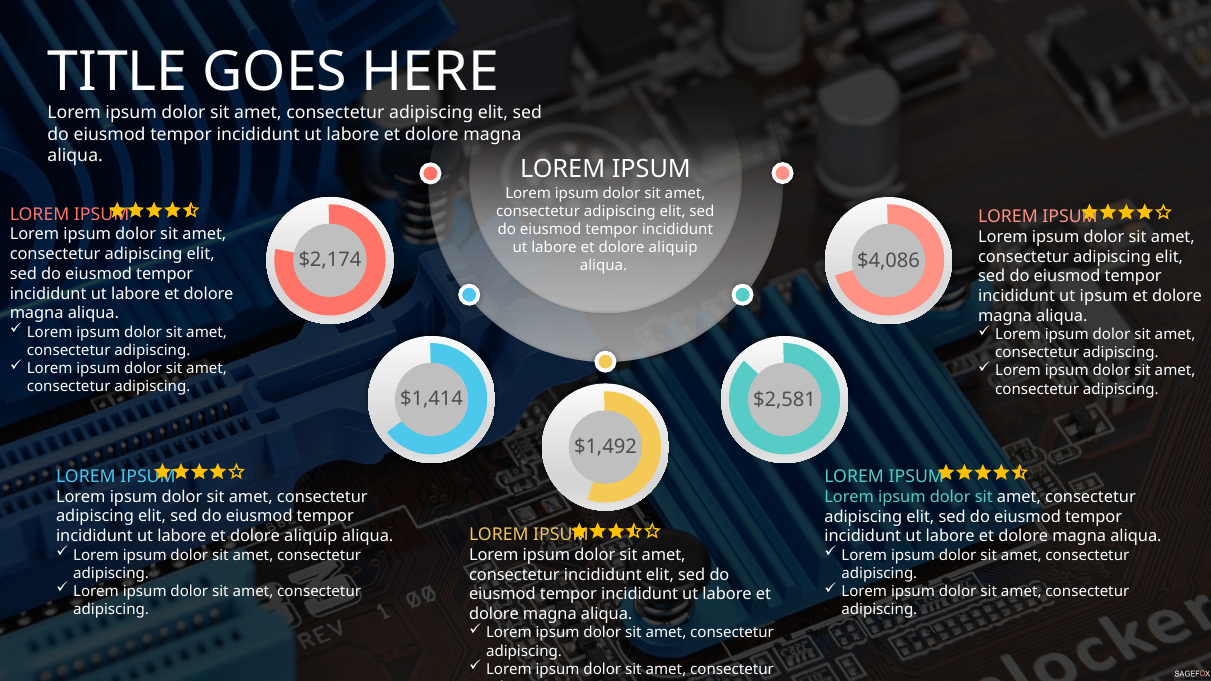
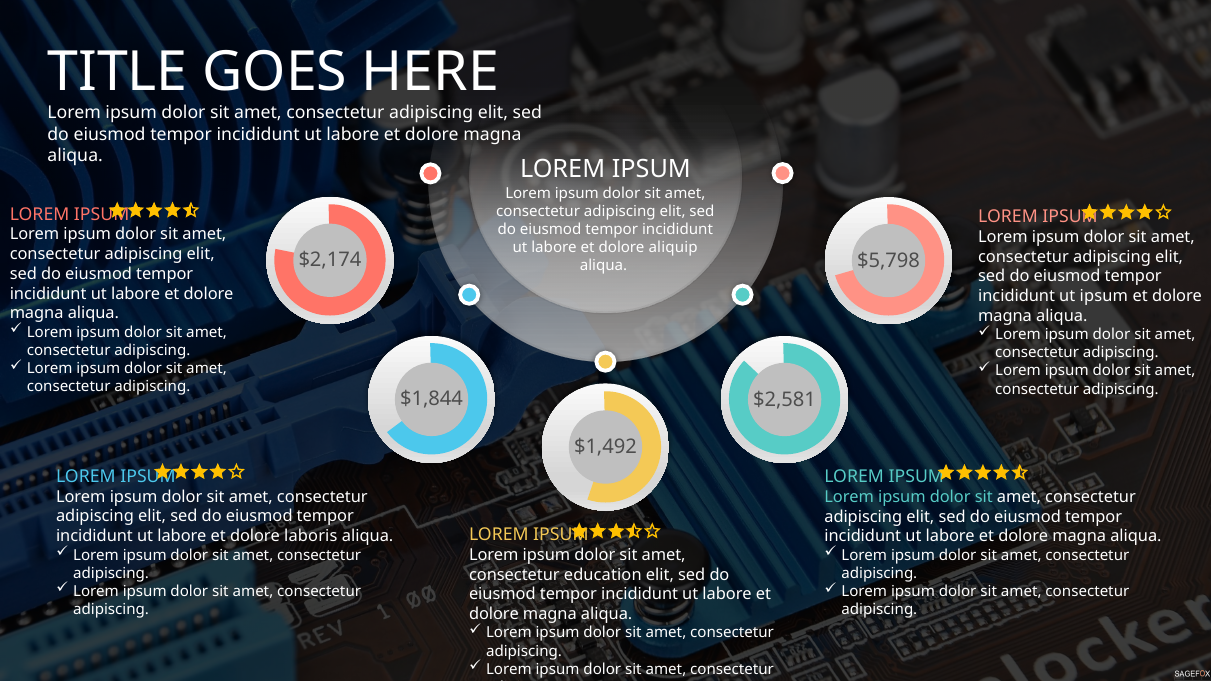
$4,086: $4,086 -> $5,798 (888, 260)
$1,414: $1,414 -> $1,844 (432, 399)
aliquip: aliquip -> laboris (311, 536)
consectetur incididunt: incididunt -> education (603, 575)
